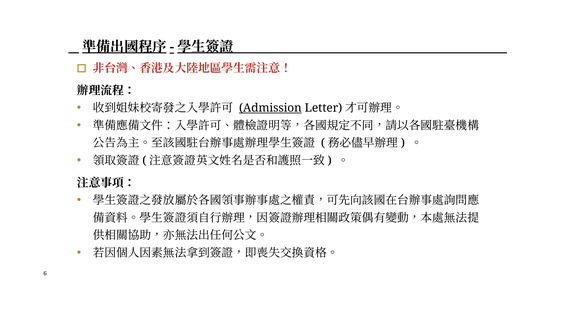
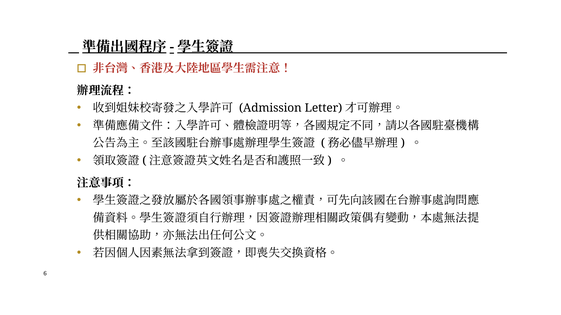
Admission underline: present -> none (270, 108)
